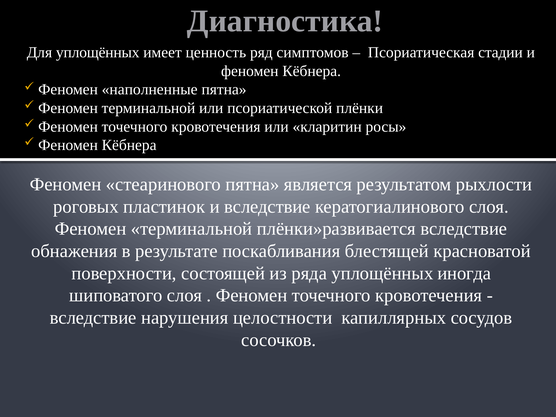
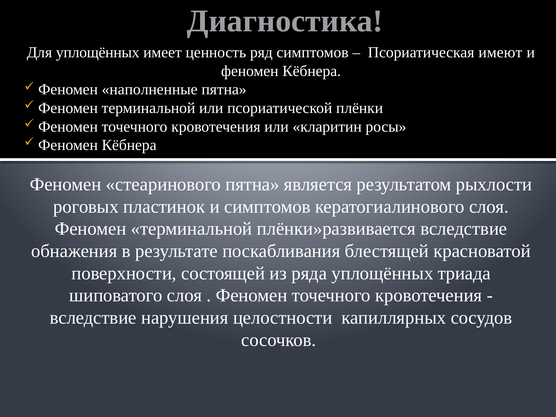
стадии: стадии -> имеют (500, 52)
и вследствие: вследствие -> симптомов (267, 207)
иногда: иногда -> триада (464, 273)
